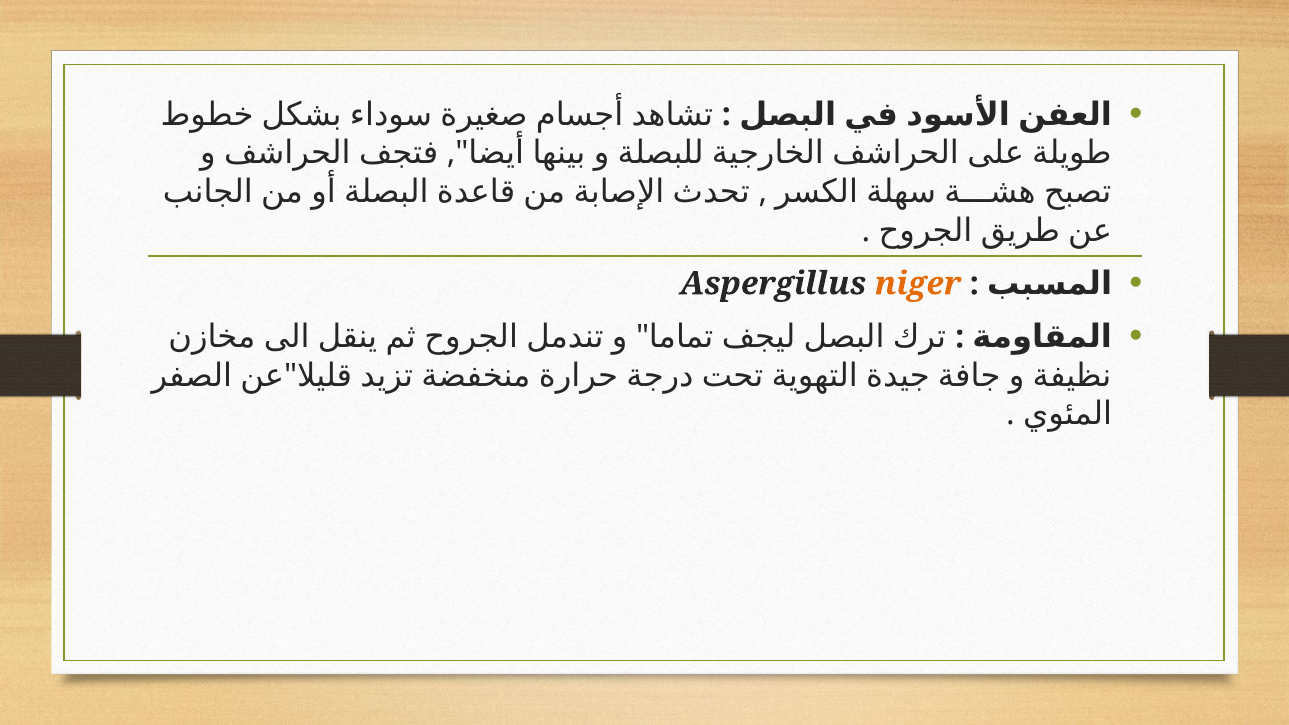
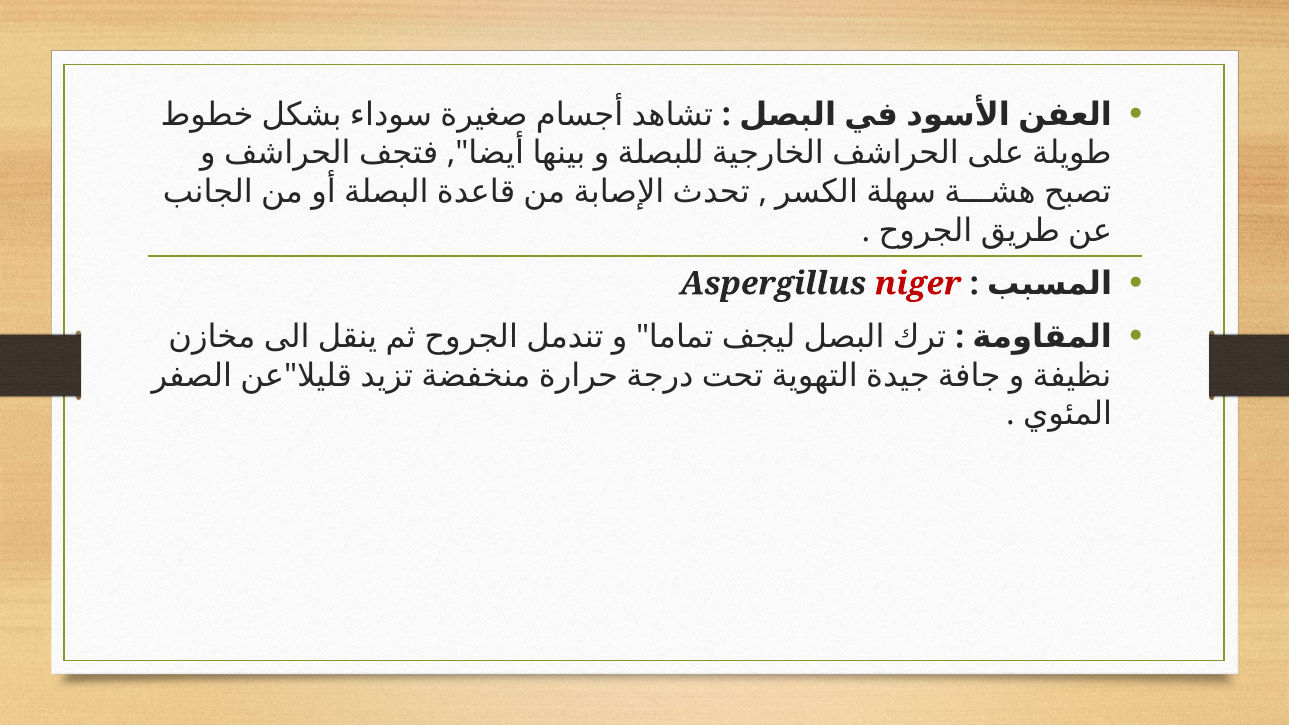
niger colour: orange -> red (918, 284)
